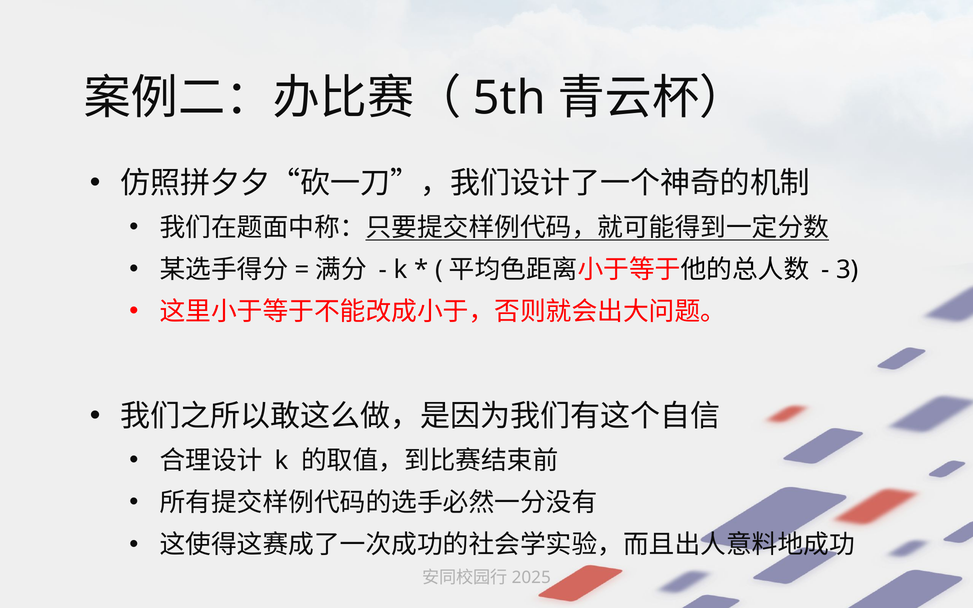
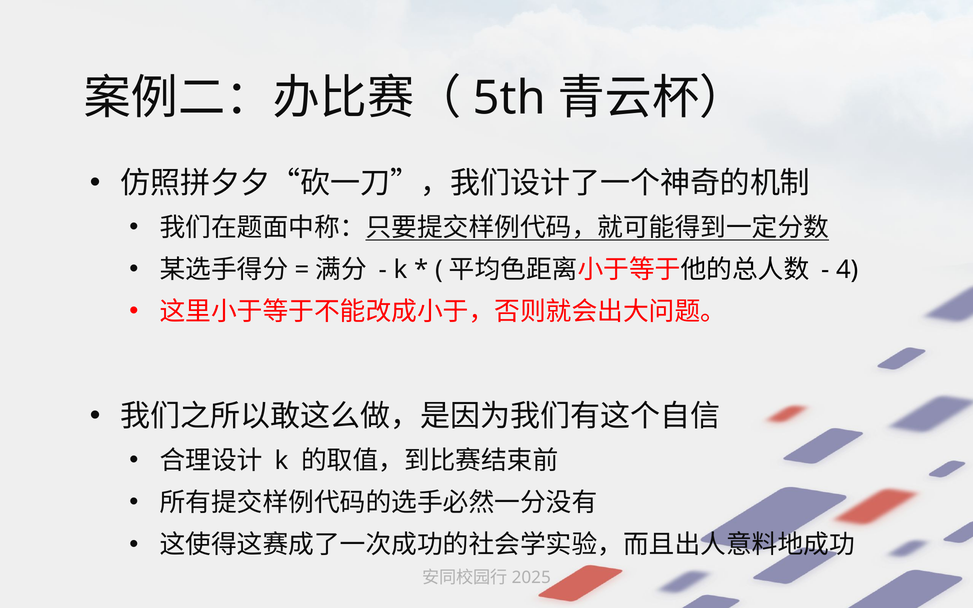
3: 3 -> 4 (847, 270)
